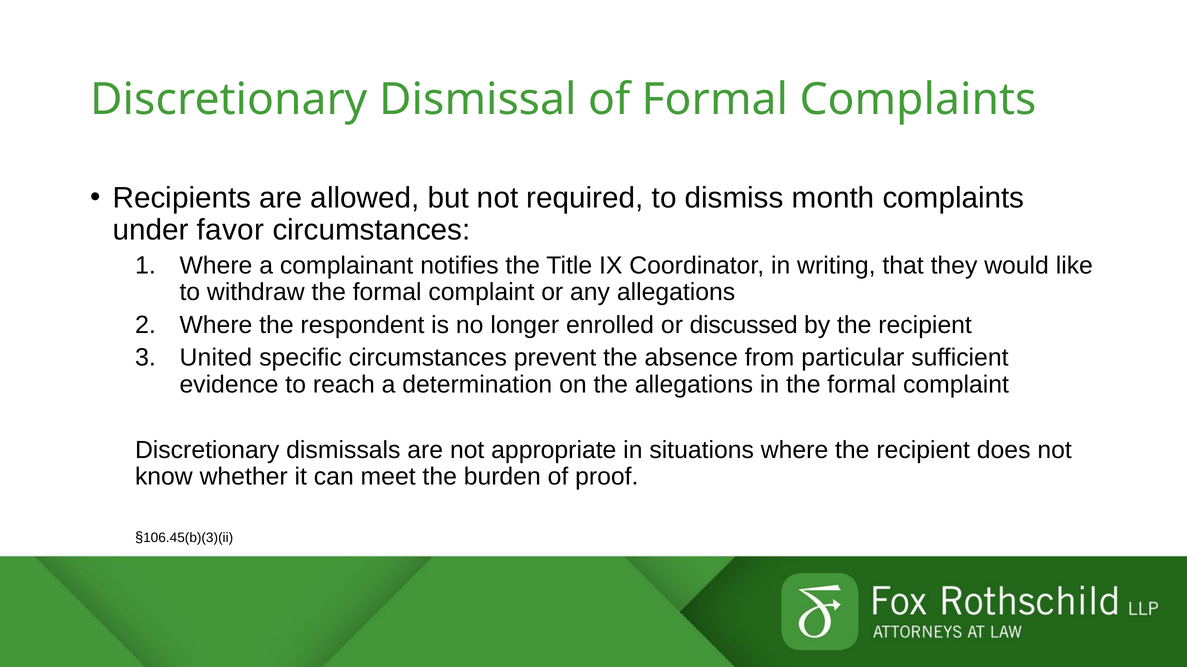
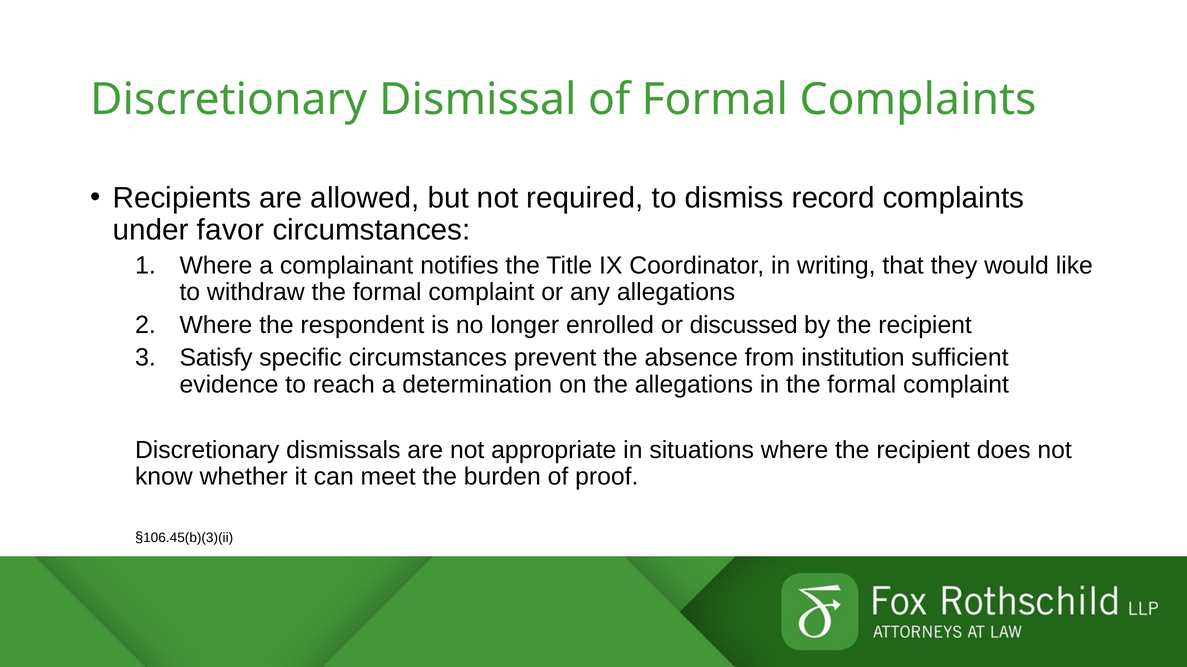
month: month -> record (833, 198)
United: United -> Satisfy (216, 358)
particular: particular -> institution (853, 358)
